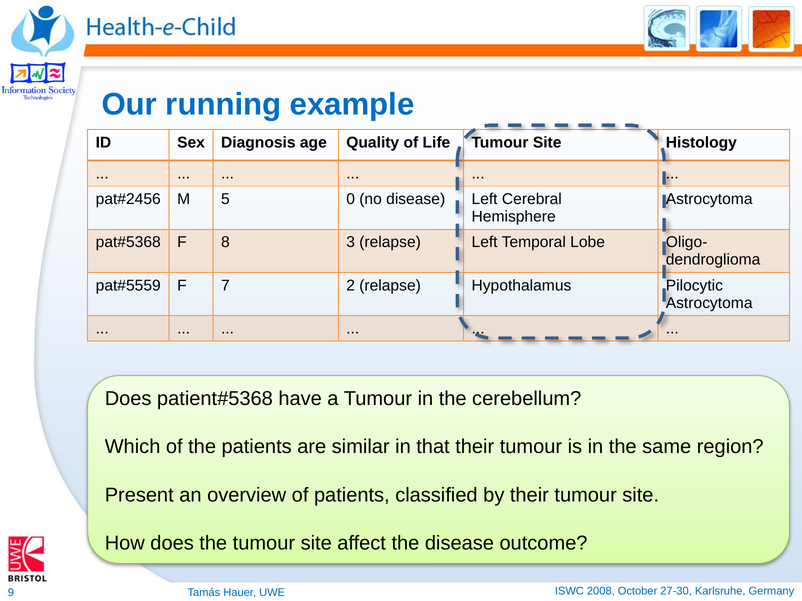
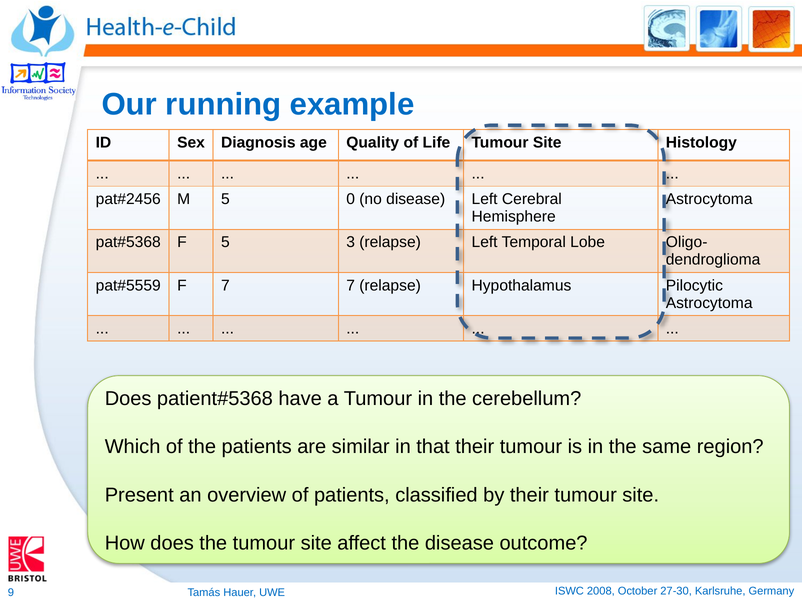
F 8: 8 -> 5 (225, 243)
7 2: 2 -> 7 (351, 286)
